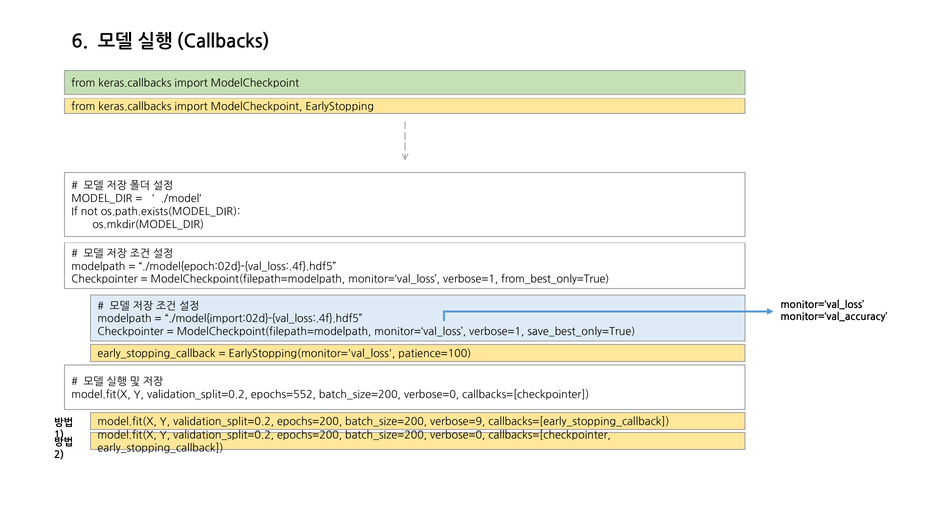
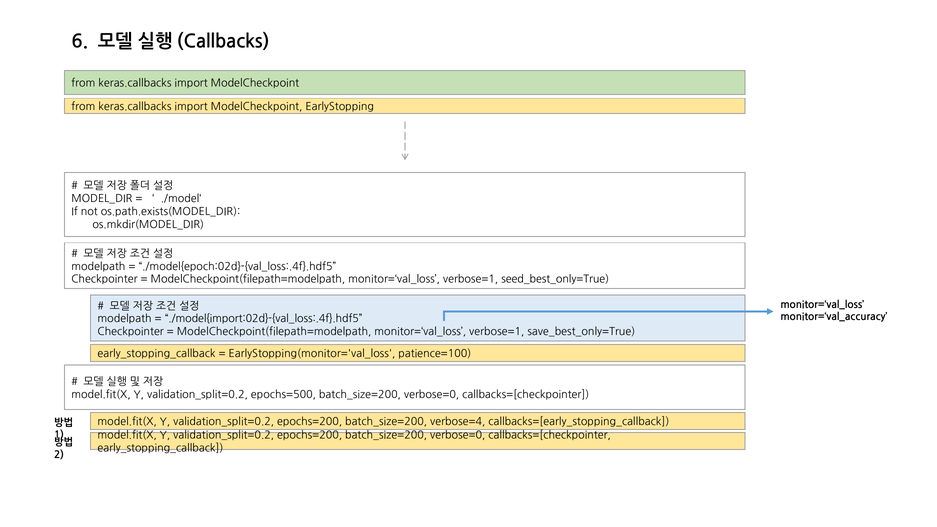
from_best_only=True: from_best_only=True -> seed_best_only=True (555, 279)
epochs=552: epochs=552 -> epochs=500 (283, 395)
verbose=9: verbose=9 -> verbose=4 (458, 422)
